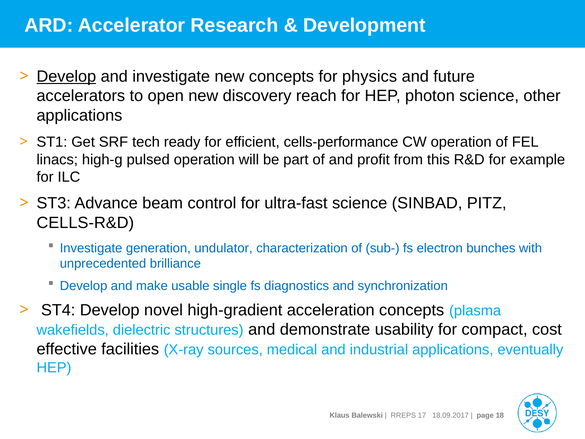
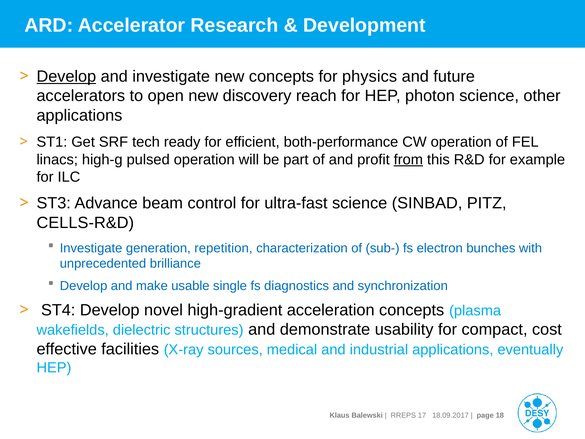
cells-performance: cells-performance -> both-performance (341, 142)
from underline: none -> present (408, 159)
undulator: undulator -> repetition (223, 248)
